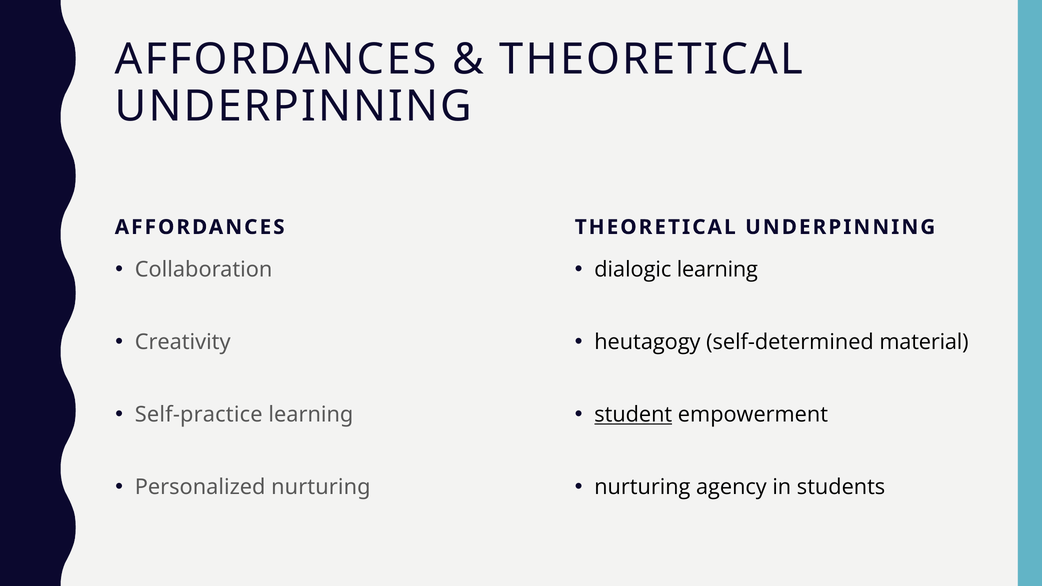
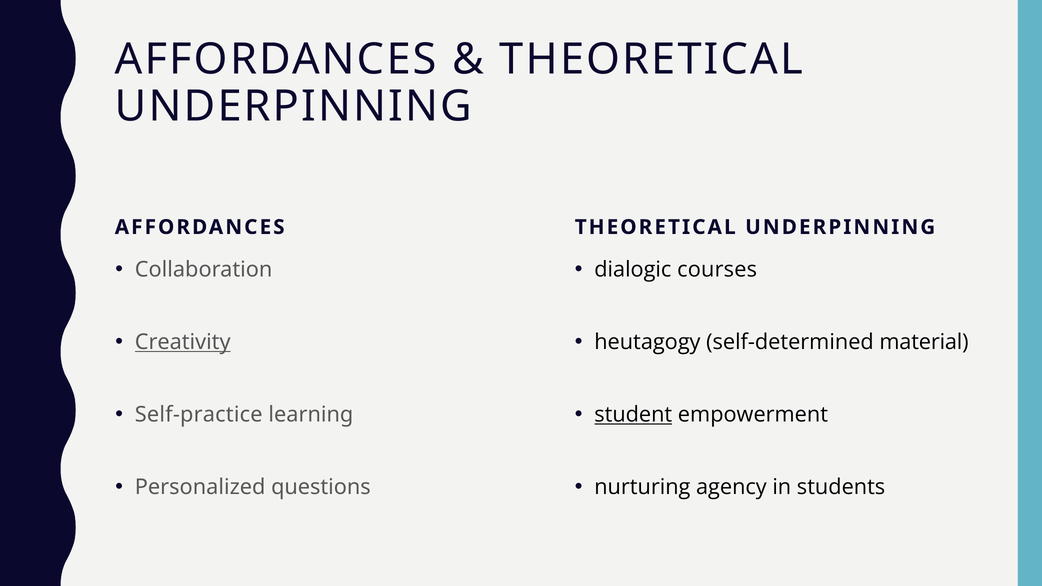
dialogic learning: learning -> courses (717, 270)
Creativity underline: none -> present (183, 342)
Personalized nurturing: nurturing -> questions (321, 487)
